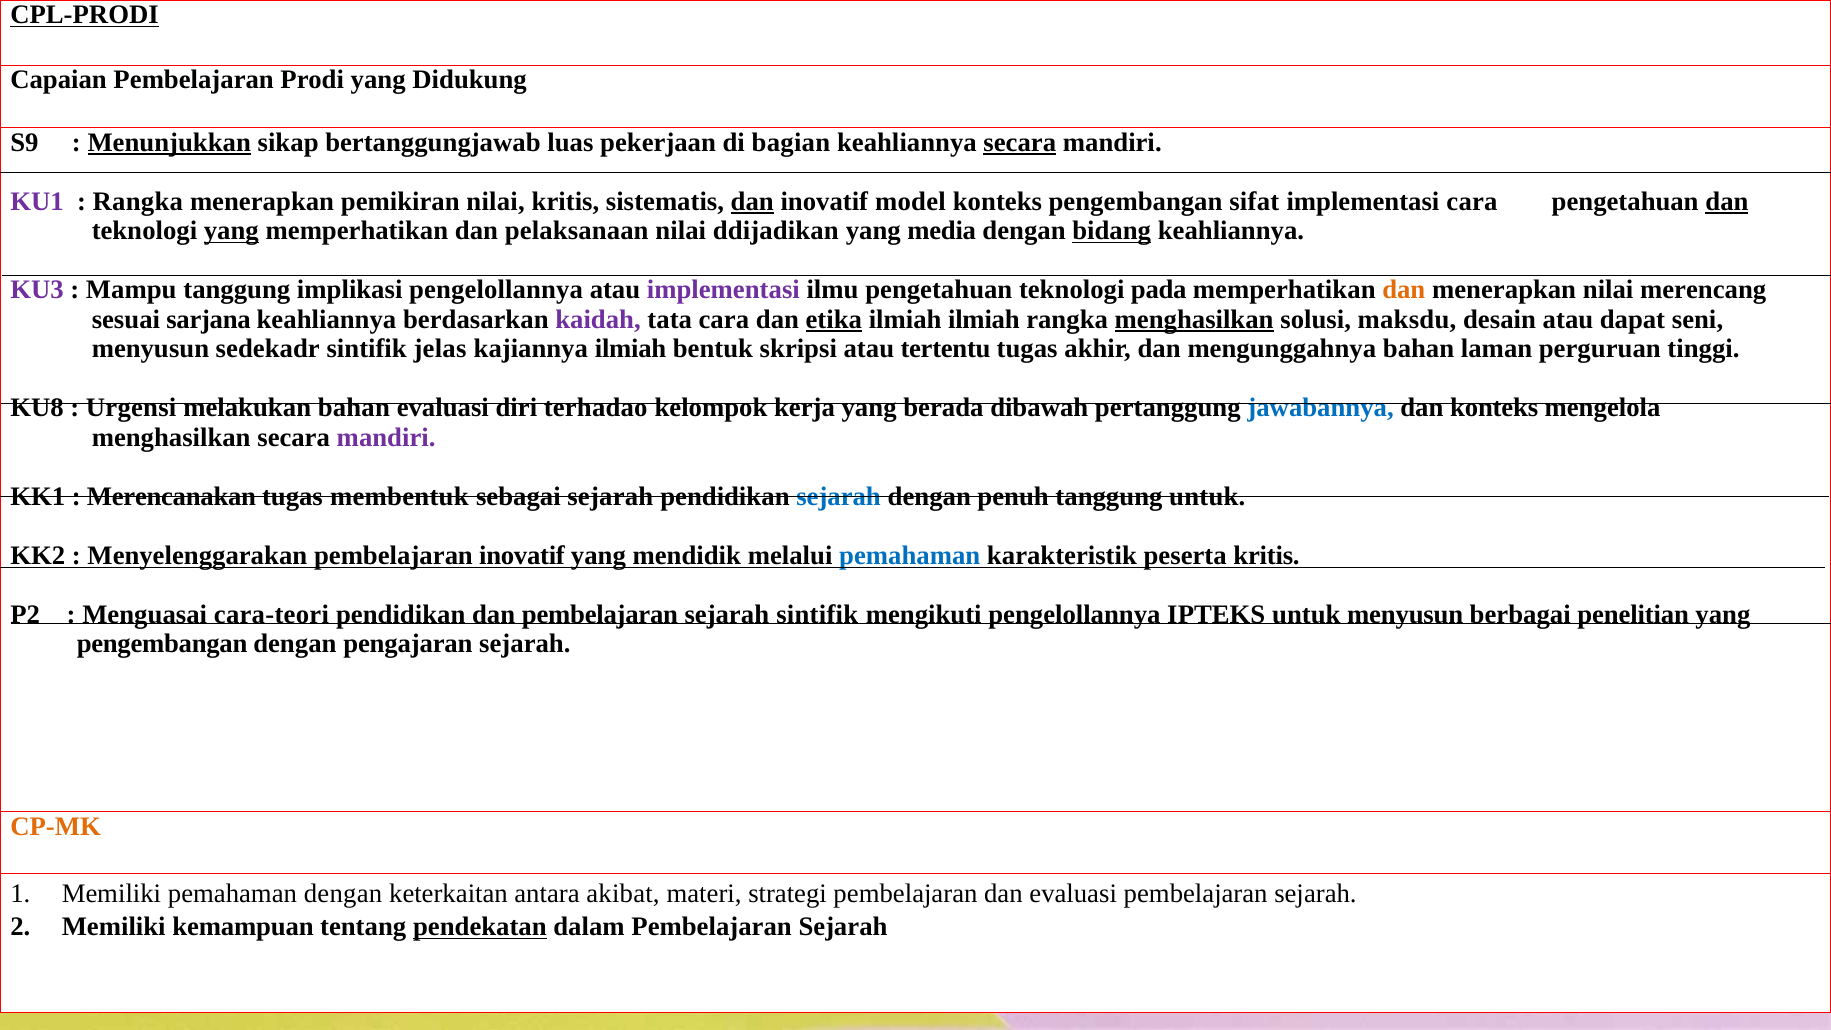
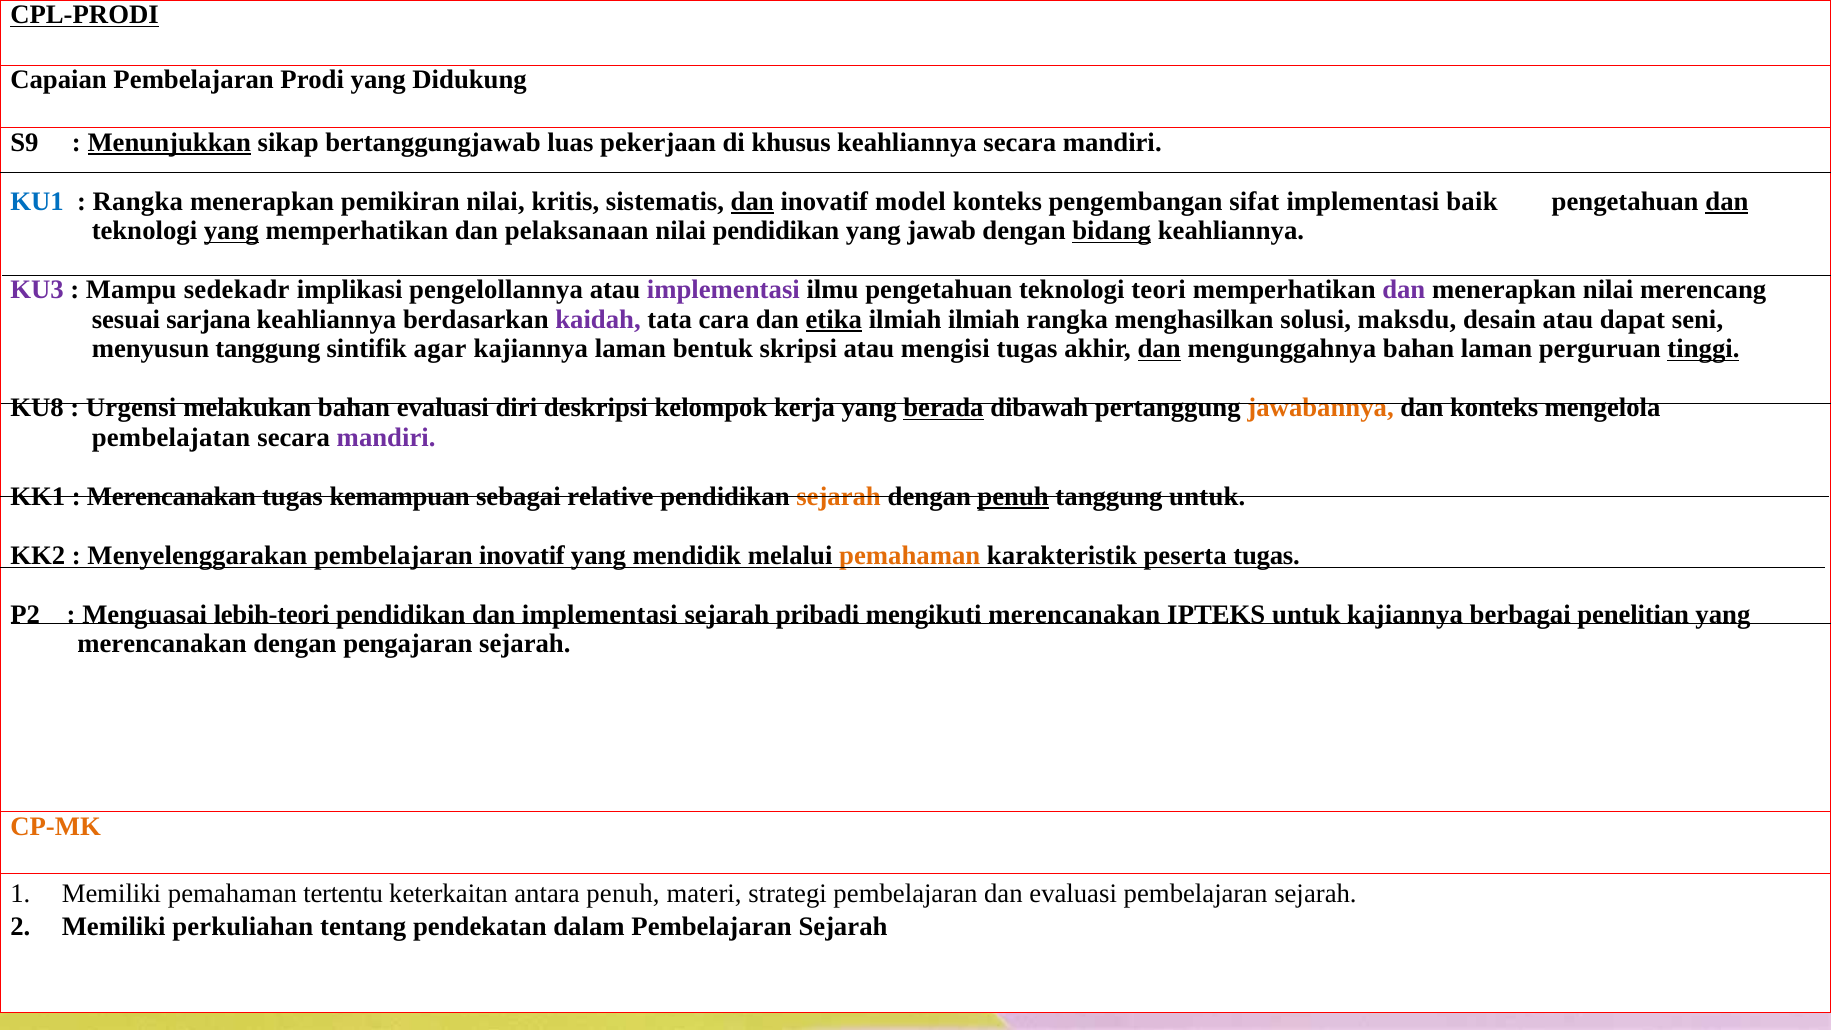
bagian: bagian -> khusus (791, 142)
secara underline: present -> none (1020, 142)
KU1 colour: purple -> blue (37, 201)
implementasi cara: cara -> baik (1472, 201)
nilai ddijadikan: ddijadikan -> pendidikan (776, 231)
media: media -> jawab (942, 231)
Mampu tanggung: tanggung -> sedekadr (237, 290)
pada: pada -> teori (1158, 290)
dan colour: orange -> purple (1404, 290)
menghasilkan underline: present -> none (1194, 319)
menyusun sedekadr: sedekadr -> tanggung (268, 349)
jelas: jelas -> agar (440, 349)
kajiannya ilmiah: ilmiah -> laman (630, 349)
tertentu: tertentu -> mengisi (945, 349)
dan underline: none -> present (1159, 349)
tinggi underline: none -> present (1703, 349)
terhadao: terhadao -> deskripsi (596, 408)
berada underline: none -> present (943, 408)
jawabannya colour: blue -> orange (1321, 408)
menghasilkan: menghasilkan -> pembelajatan (171, 437)
membentuk: membentuk -> kemampuan (400, 497)
sebagai sejarah: sejarah -> relative (610, 497)
sejarah colour: blue -> orange (839, 497)
penuh underline: none -> present (1013, 497)
pemahaman colour: blue -> orange (910, 556)
peserta kritis: kritis -> tugas (1267, 556)
cara-teori: cara-teori -> lebih-teori (272, 615)
dan pembelajaran: pembelajaran -> implementasi (600, 615)
sejarah sintifik: sintifik -> pribadi (817, 615)
mengikuti pengelollannya: pengelollannya -> merencanakan (1074, 615)
untuk menyusun: menyusun -> kajiannya (1405, 615)
pengembangan: pengembangan -> merencanakan (162, 644)
pemahaman dengan: dengan -> tertentu (343, 893)
antara akibat: akibat -> penuh (623, 893)
Memiliki kemampuan: kemampuan -> perkuliahan (243, 927)
pendekatan underline: present -> none (480, 927)
